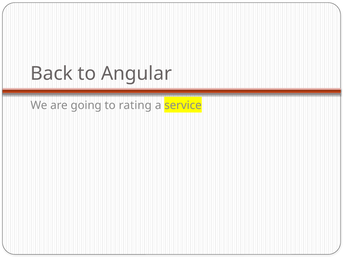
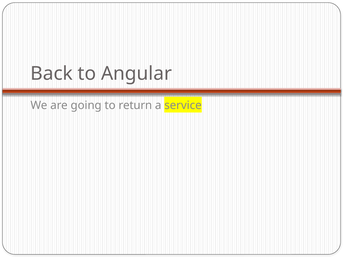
rating: rating -> return (135, 105)
